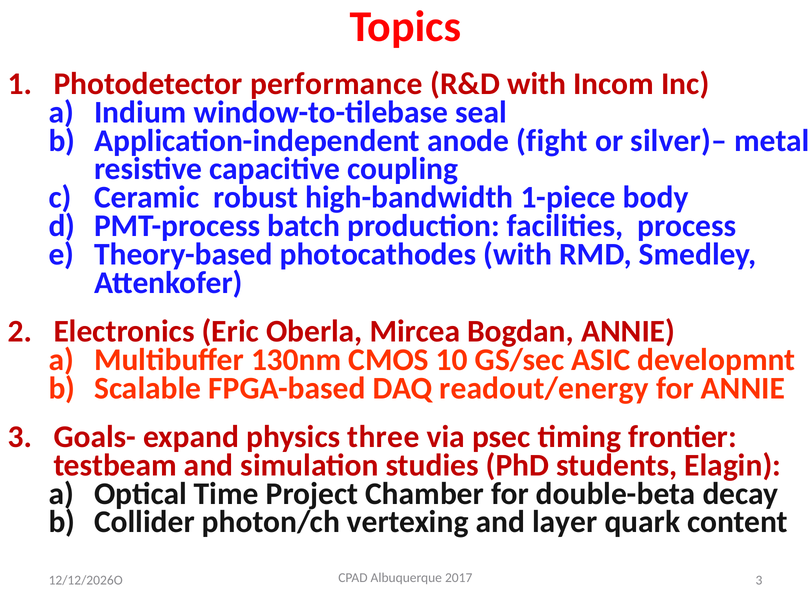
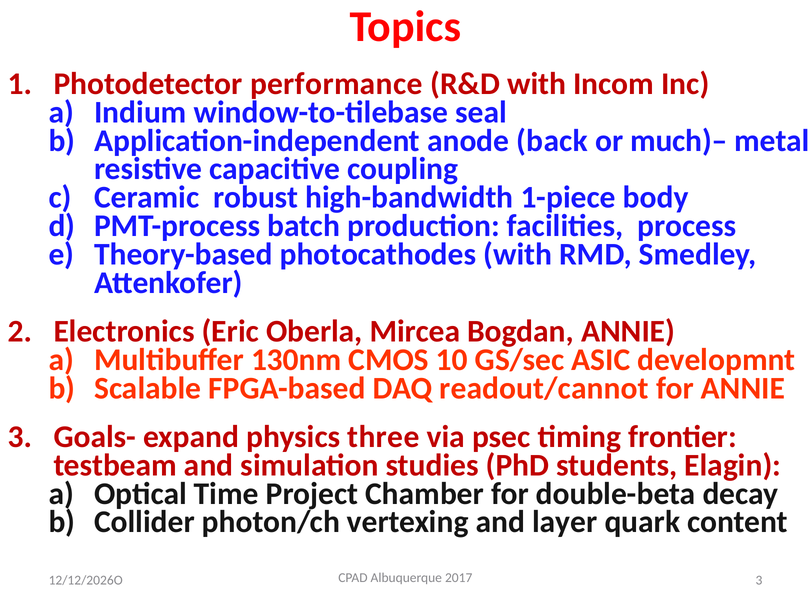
fight: fight -> back (552, 141)
silver)–: silver)– -> much)– (679, 141)
readout/energy: readout/energy -> readout/cannot (544, 388)
